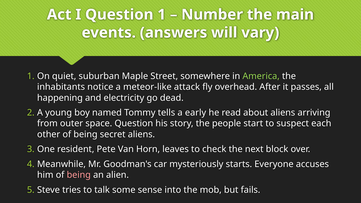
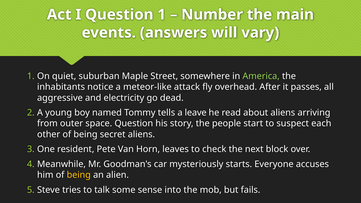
happening: happening -> aggressive (60, 98)
early: early -> leave (196, 113)
being colour: pink -> yellow (79, 175)
